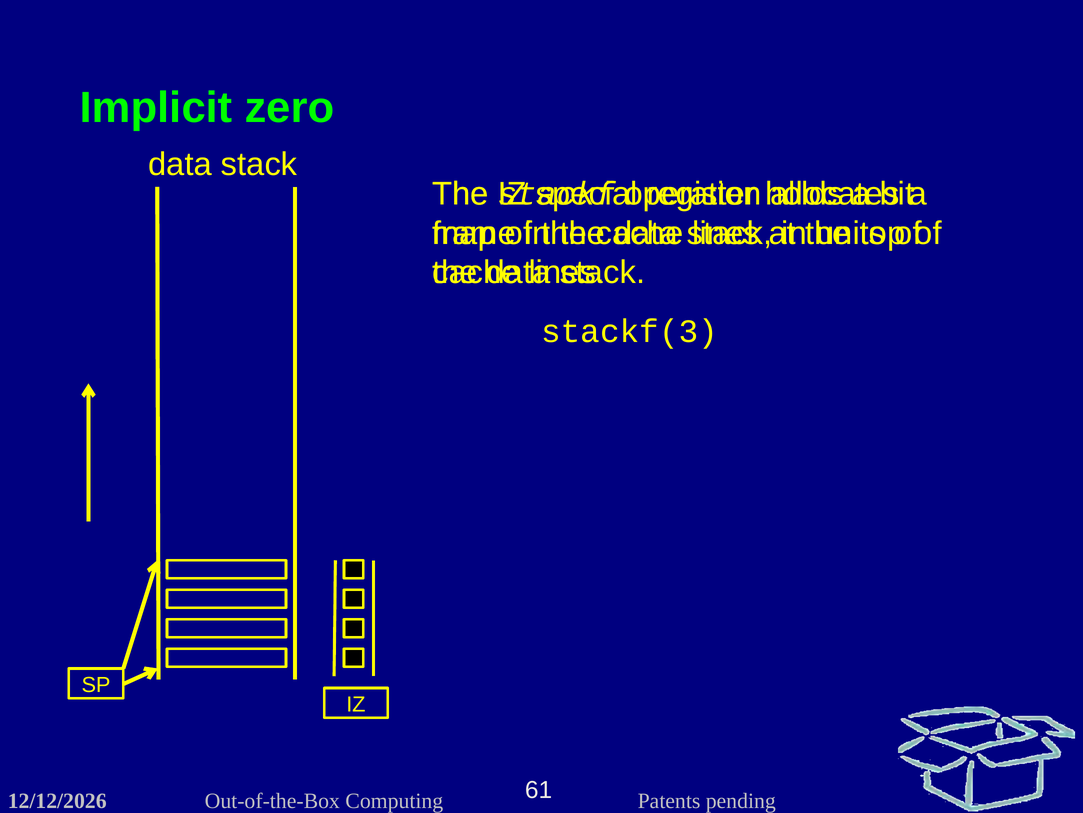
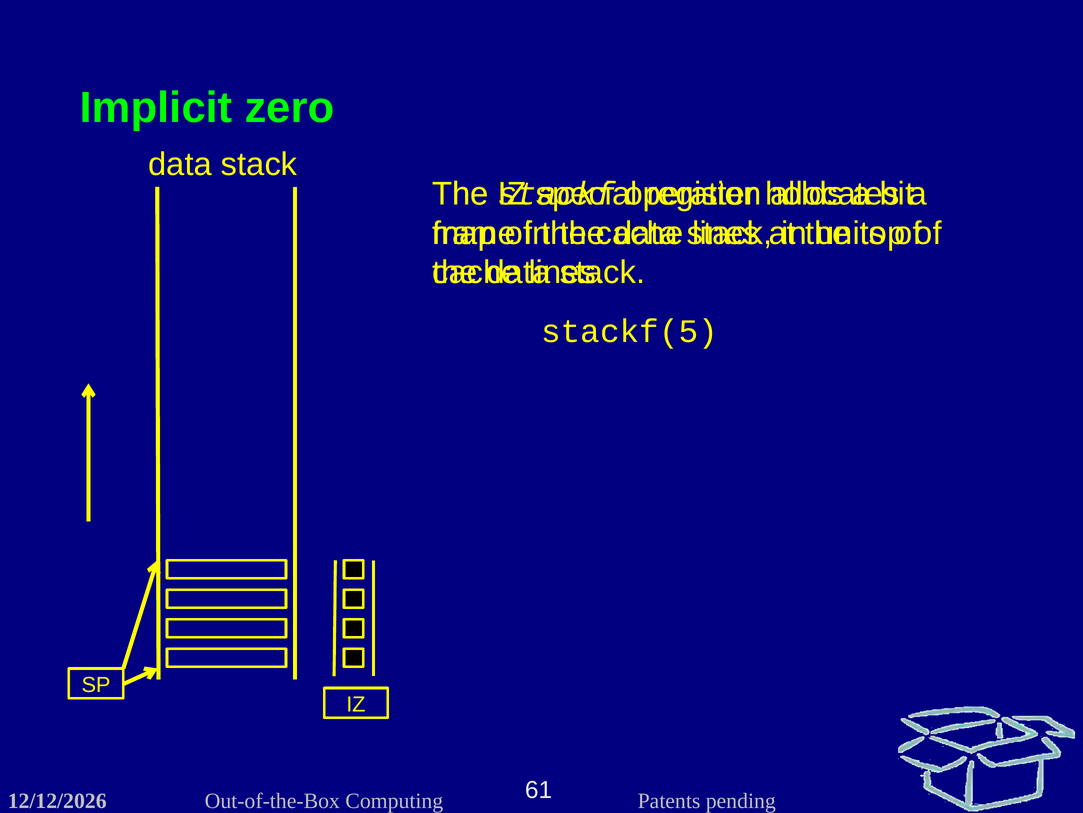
stackf(3: stackf(3 -> stackf(5 (630, 331)
